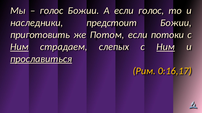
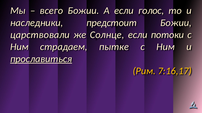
голос: голос -> всего (51, 11)
приготовить: приготовить -> царствовали (40, 35)
Потом: Потом -> Солнце (107, 35)
Ним underline: present -> none (19, 47)
слепых: слепых -> пытке (114, 47)
Ним underline: present -> none (166, 47)
0:16,17: 0:16,17 -> 7:16,17 (175, 71)
